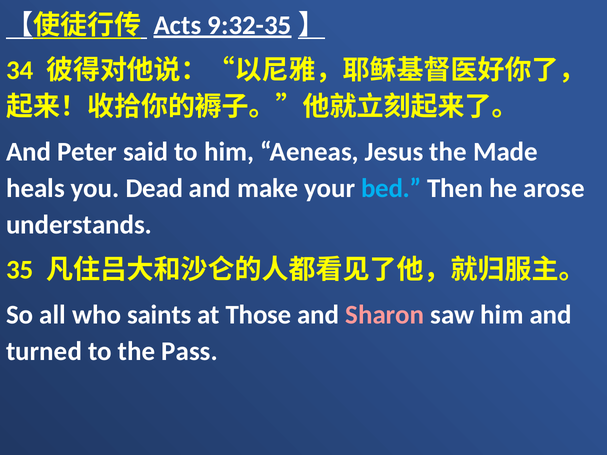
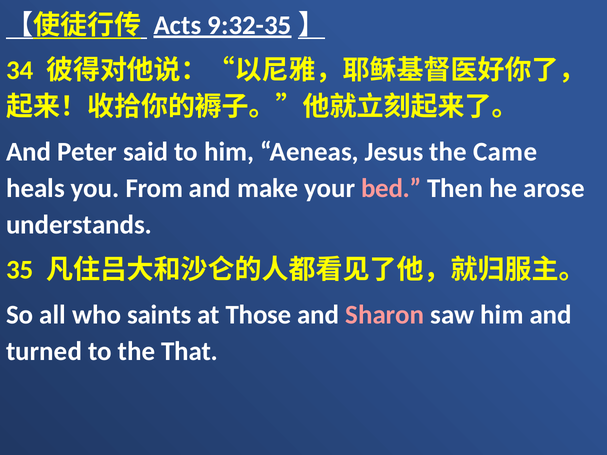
Made: Made -> Came (505, 152)
Dead: Dead -> From (154, 189)
bed colour: light blue -> pink (391, 189)
Pass: Pass -> That (190, 352)
